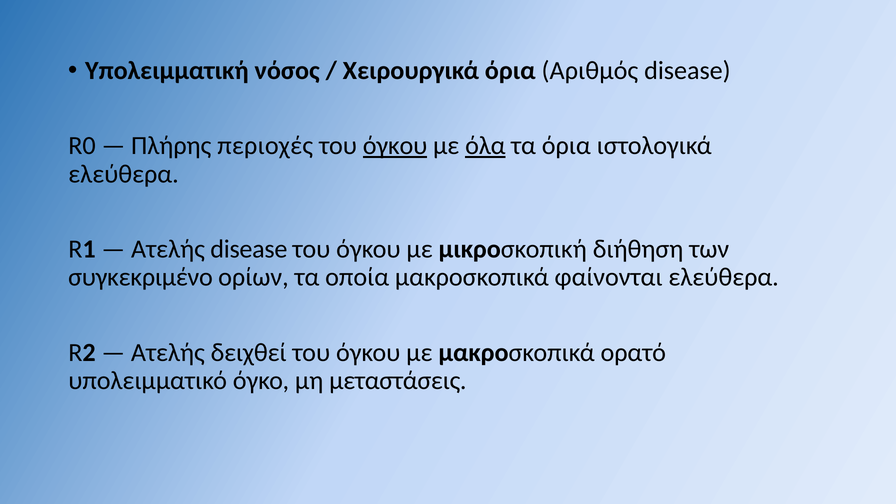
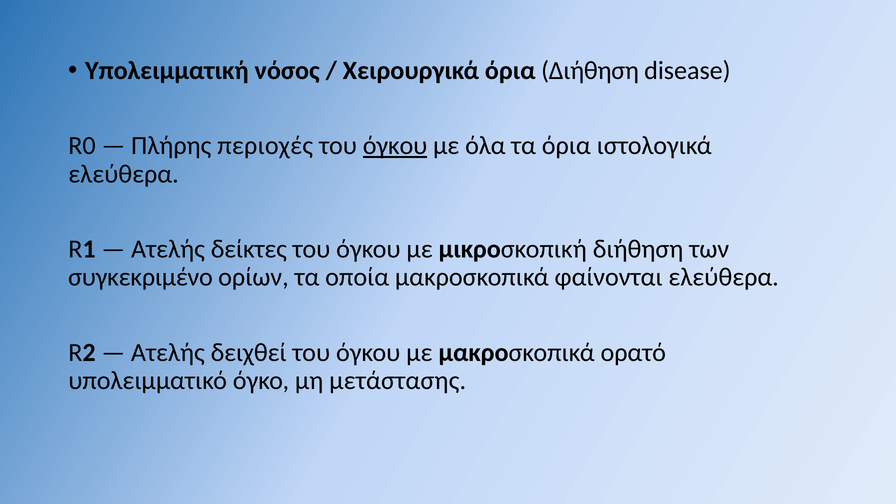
όρια Αριθμός: Αριθμός -> Διήθηση (590, 71)
όλα underline: present -> none (485, 146)
Ατελής disease: disease -> δείκτες (249, 249)
μεταστάσεις: μεταστάσεις -> μετάστασης (398, 381)
